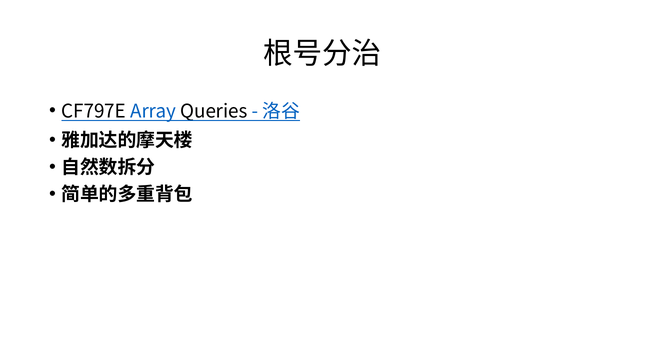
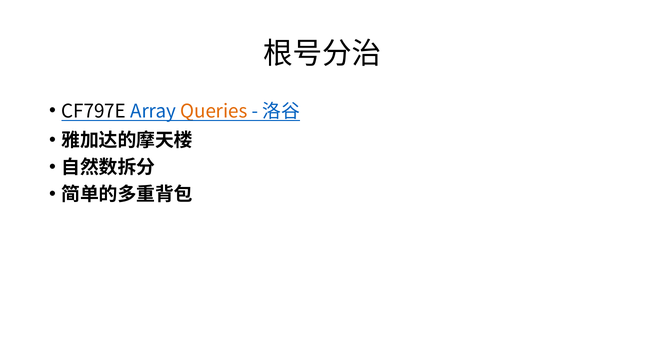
Queries colour: black -> orange (214, 112)
